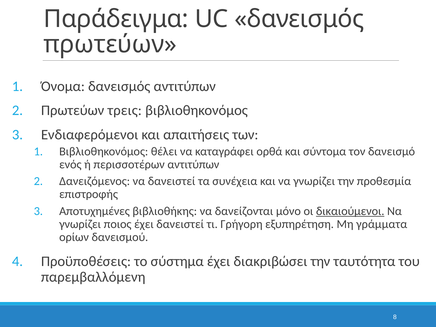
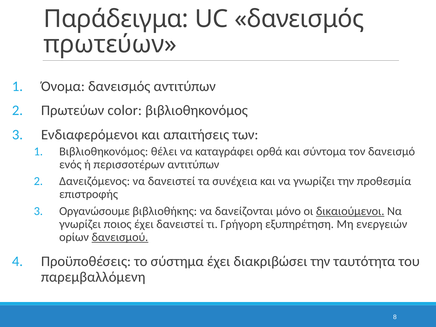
τρεις: τρεις -> color (125, 110)
Αποτυχημένες: Αποτυχημένες -> Οργανώσουμε (95, 211)
γράμματα: γράμματα -> ενεργειών (382, 224)
δανεισμού underline: none -> present (120, 237)
